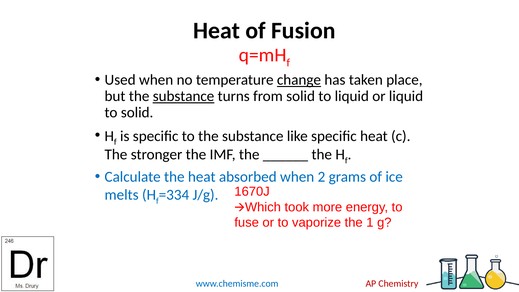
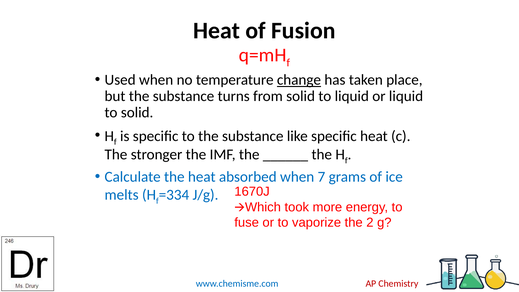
substance underline: present -> none (184, 96)
2: 2 -> 7 (321, 177)
1: 1 -> 2 (370, 223)
